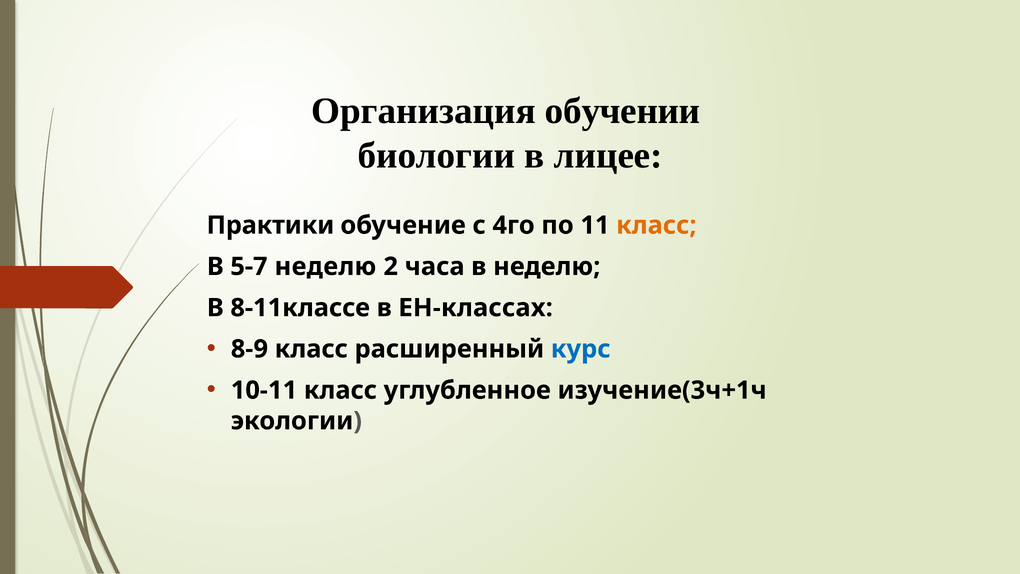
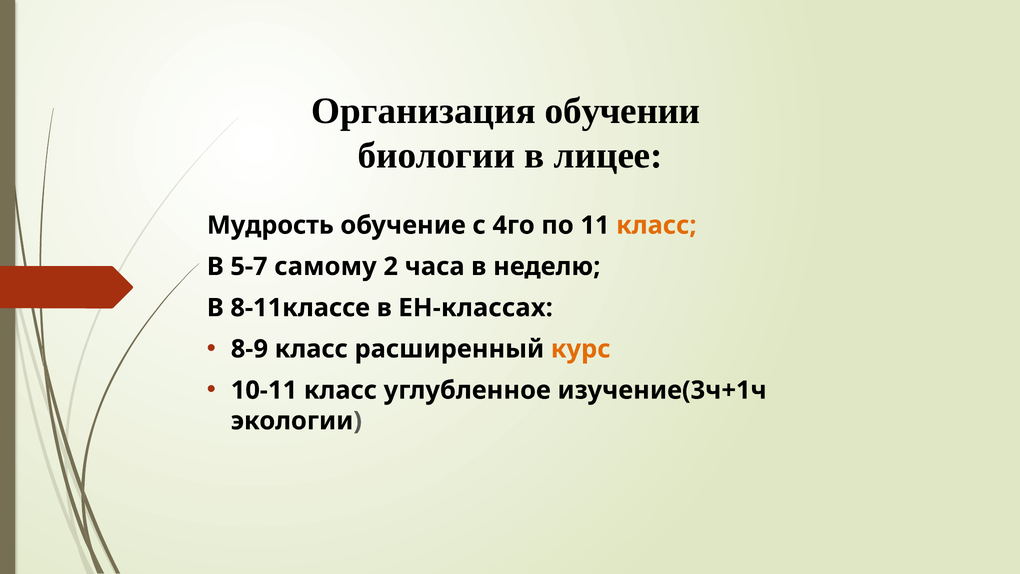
Практики: Практики -> Мудрость (270, 225)
5-7 неделю: неделю -> самому (325, 266)
курс colour: blue -> orange (581, 349)
